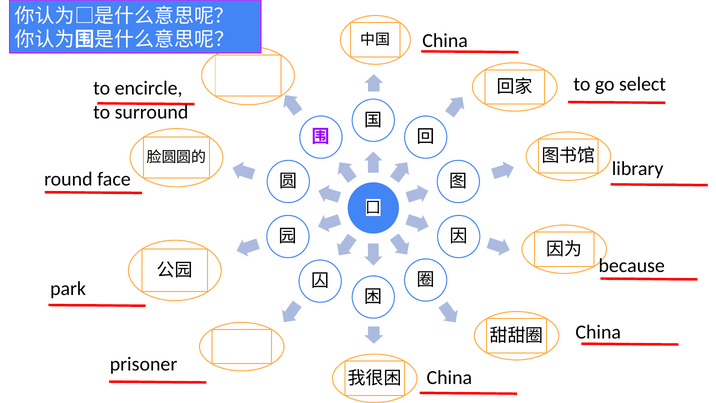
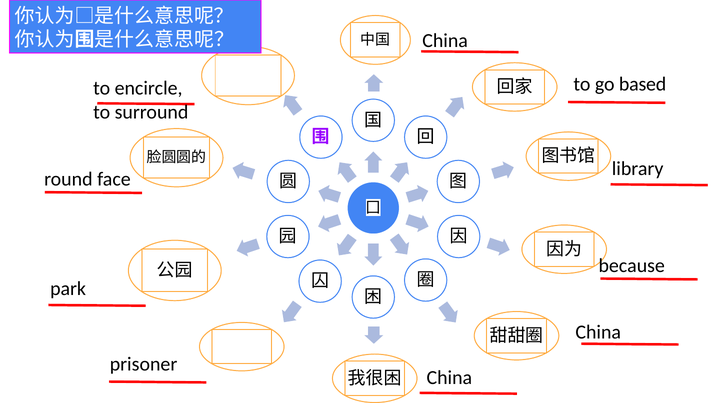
select: select -> based (643, 84)
